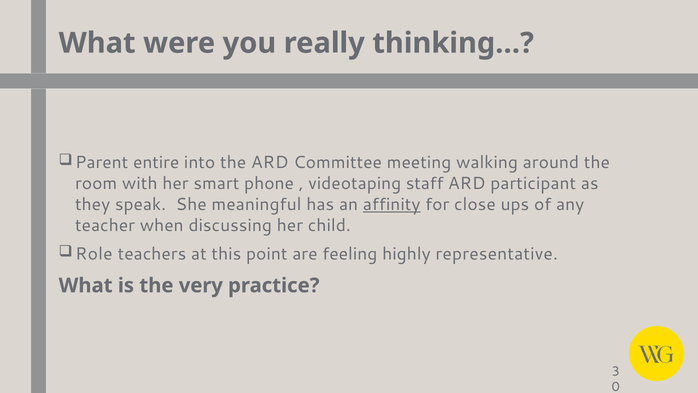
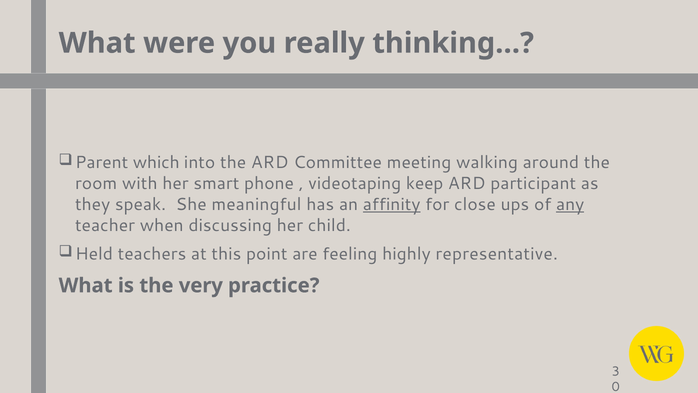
entire: entire -> which (156, 162)
staff: staff -> keep (425, 183)
any underline: none -> present (570, 204)
Role: Role -> Held (94, 254)
